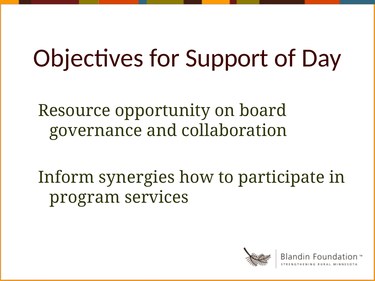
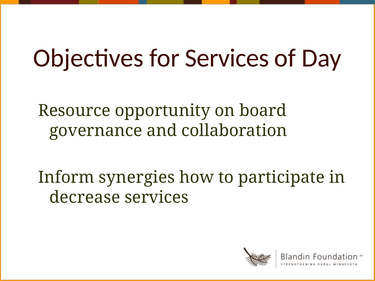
for Support: Support -> Services (227, 58)
program: program -> decrease (85, 197)
